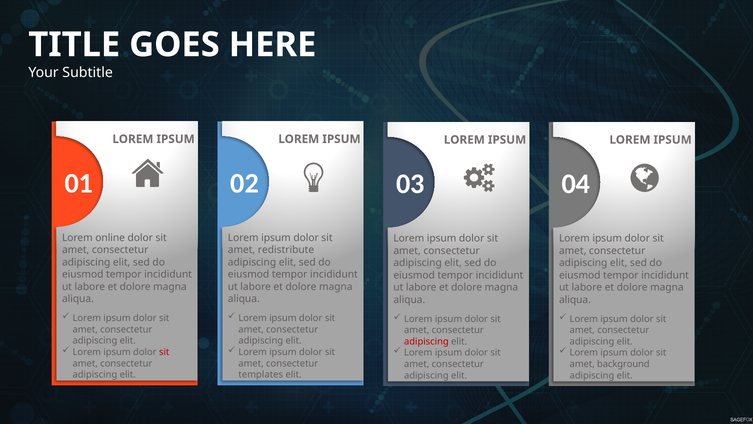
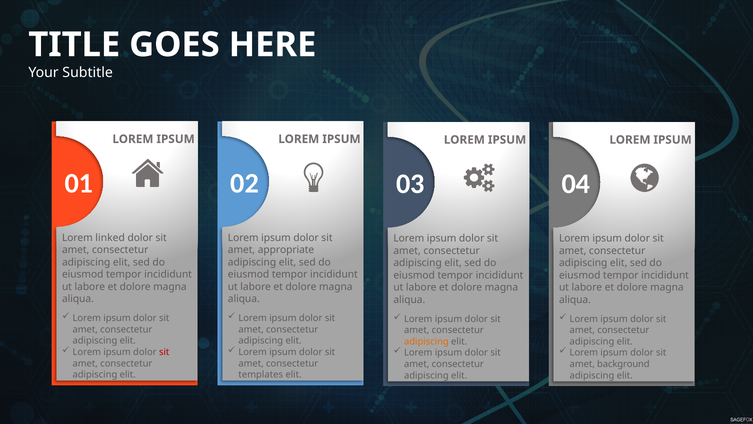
online: online -> linked (110, 237)
redistribute: redistribute -> appropriate (286, 250)
adipiscing colour: red -> orange (426, 341)
